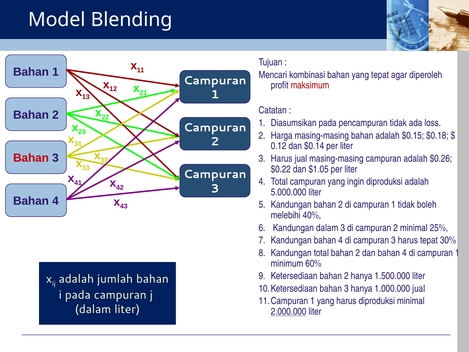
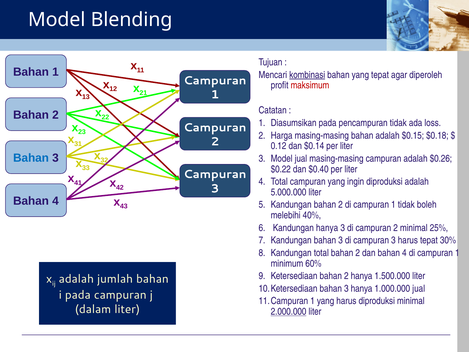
kombinasi underline: none -> present (307, 75)
Bahan colour: red -> blue (31, 158)
Harus: Harus -> Model (282, 158)
$1.05: $1.05 -> $0.40 (319, 169)
Kandungan dalam: dalam -> hanya (327, 228)
Kandungan bahan 4: 4 -> 3 (340, 240)
